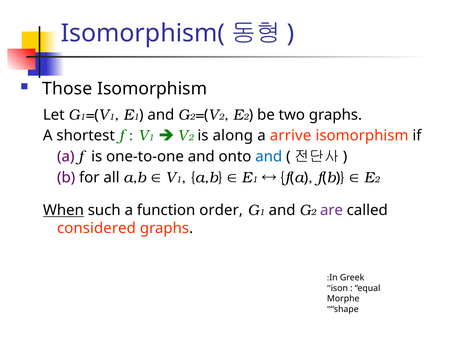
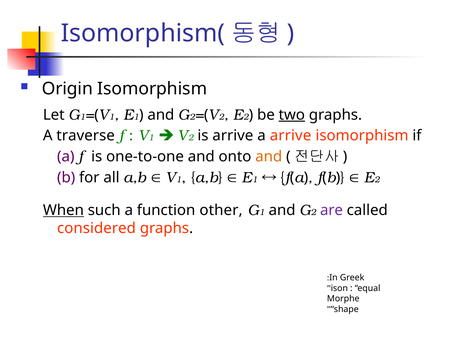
Those: Those -> Origin (67, 89)
two underline: none -> present (292, 115)
shortest: shortest -> traverse (86, 136)
is along: along -> arrive (233, 136)
and colour: blue -> orange (269, 157)
order: order -> other (221, 211)
